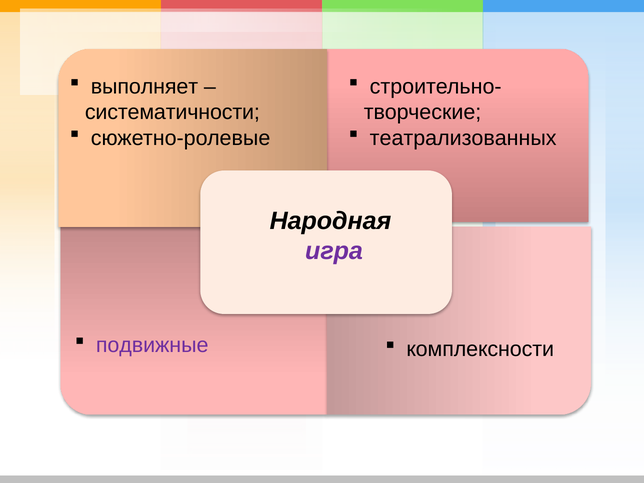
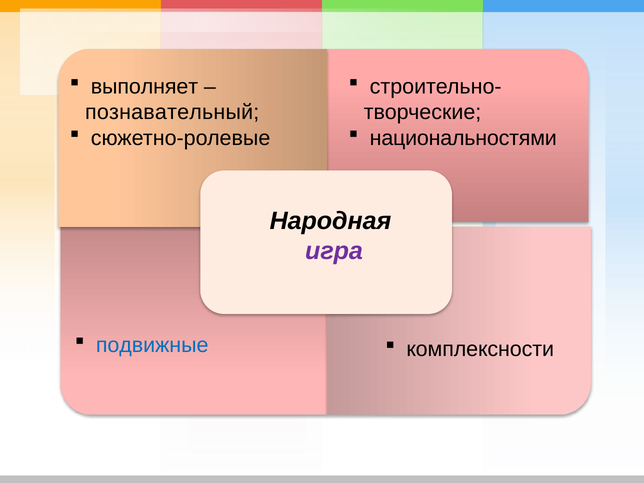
систематичности: систематичности -> познавательный (172, 112)
театрализованных: театрализованных -> национальностями (463, 138)
подвижные colour: purple -> blue (152, 345)
